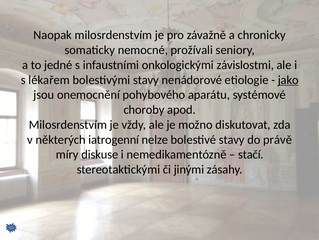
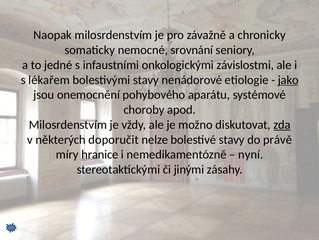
prožívali: prožívali -> srovnání (192, 50)
zda underline: none -> present (282, 124)
iatrogenní: iatrogenní -> doporučit (114, 139)
diskuse: diskuse -> hranice (100, 154)
stačí: stačí -> nyní (251, 154)
